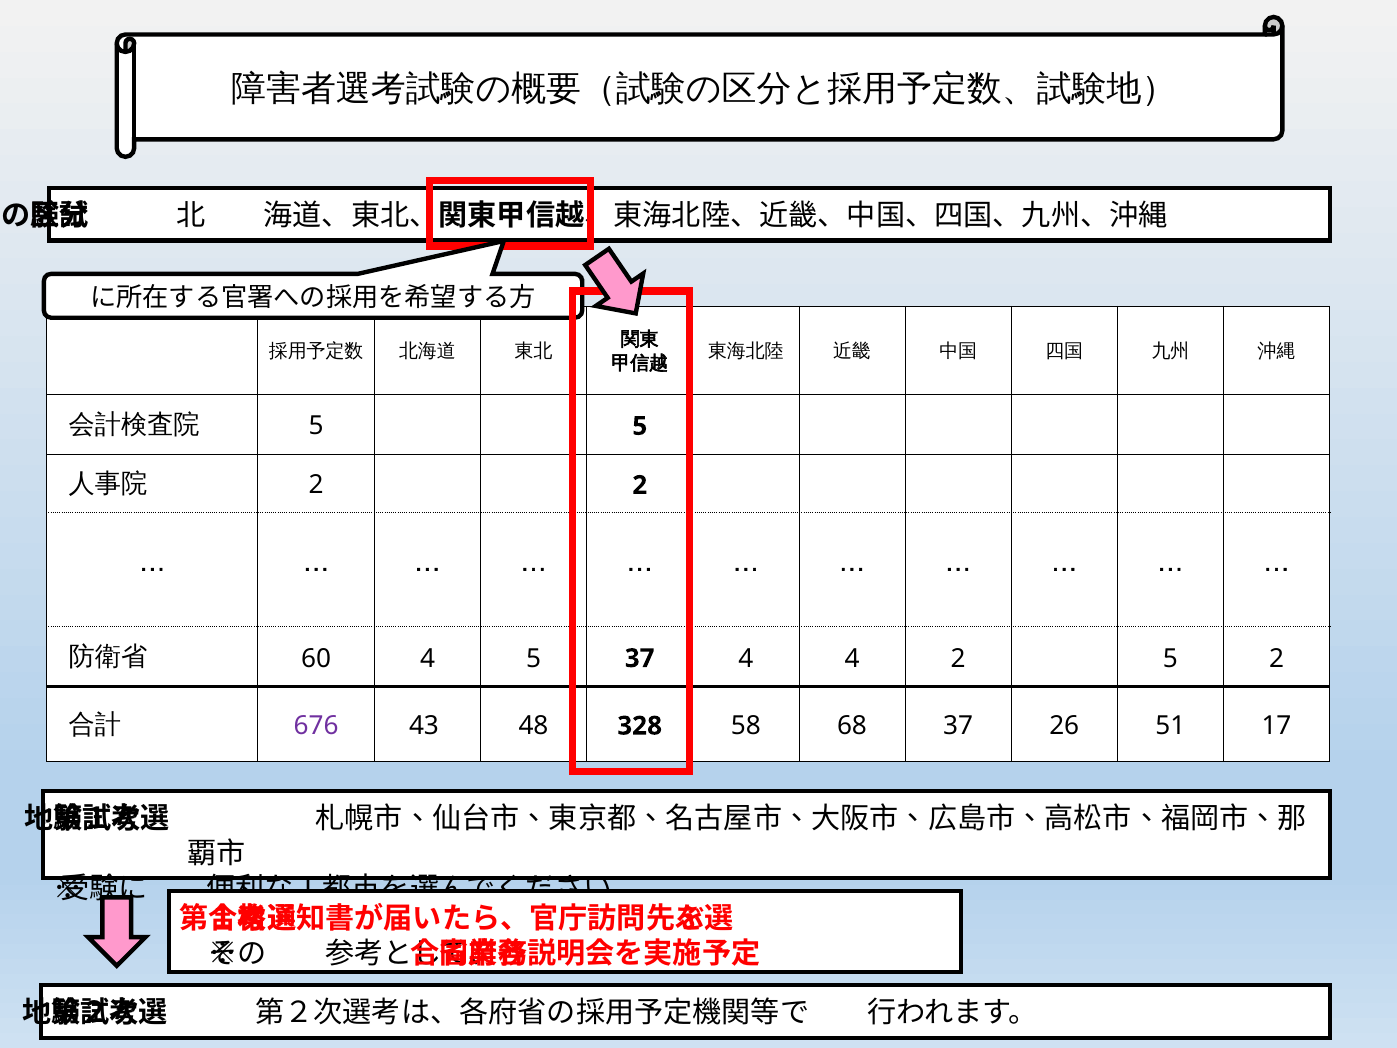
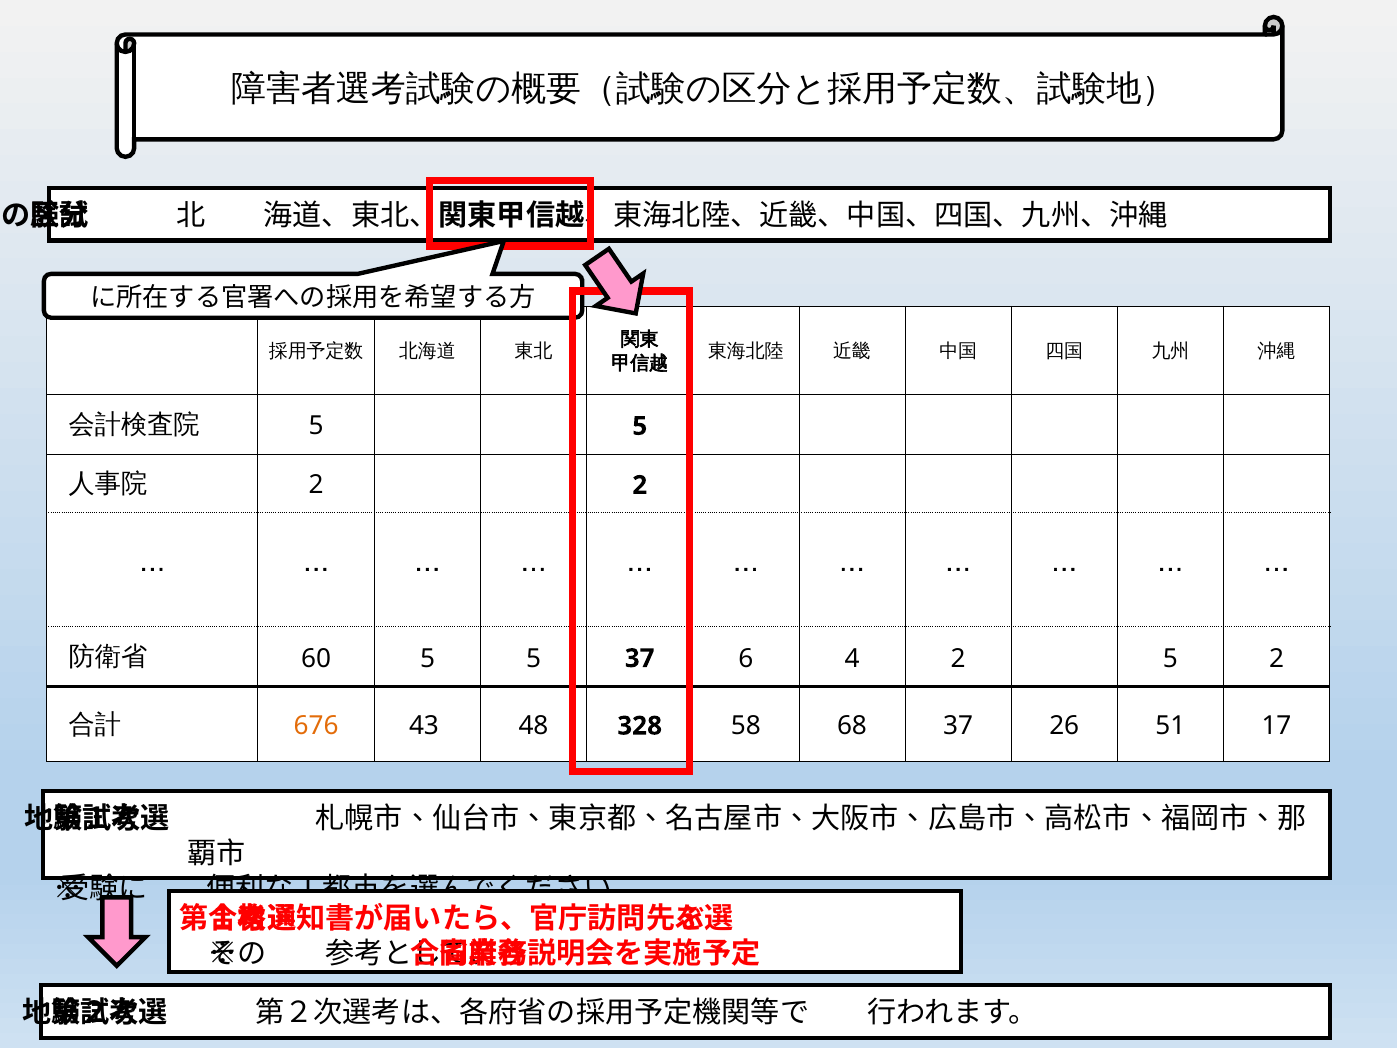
60 4: 4 -> 5 (427, 658)
37 4: 4 -> 6 (746, 658)
676 colour: purple -> orange (316, 726)
